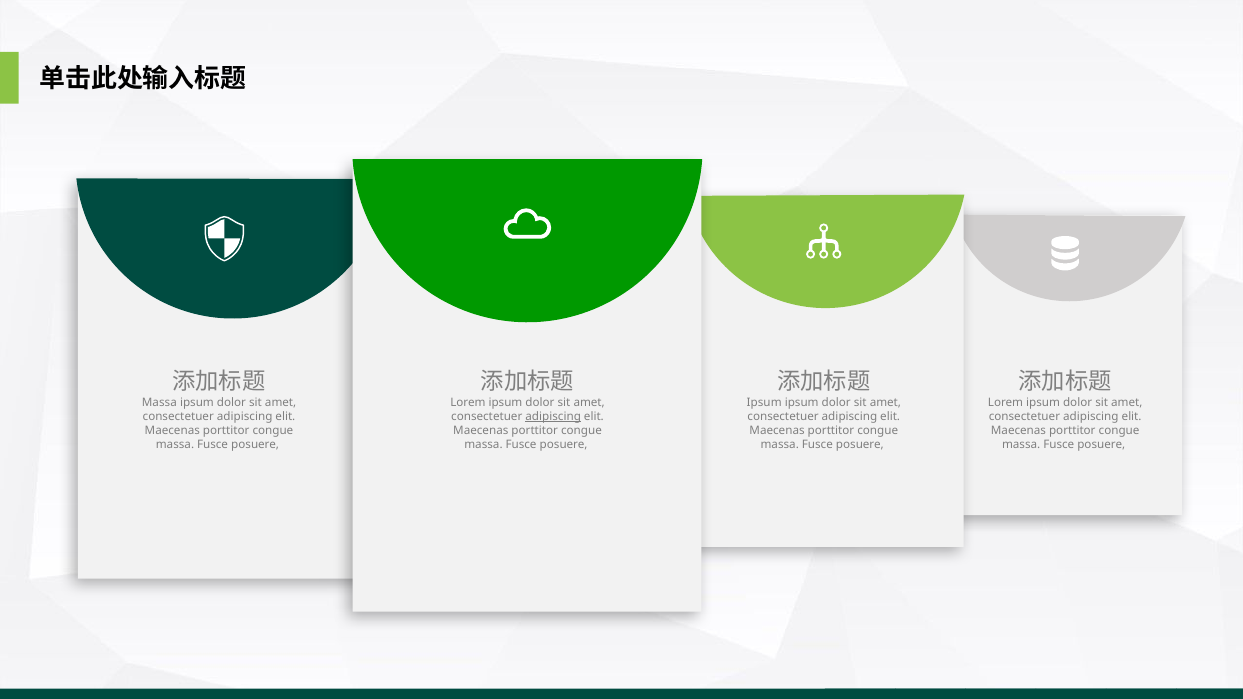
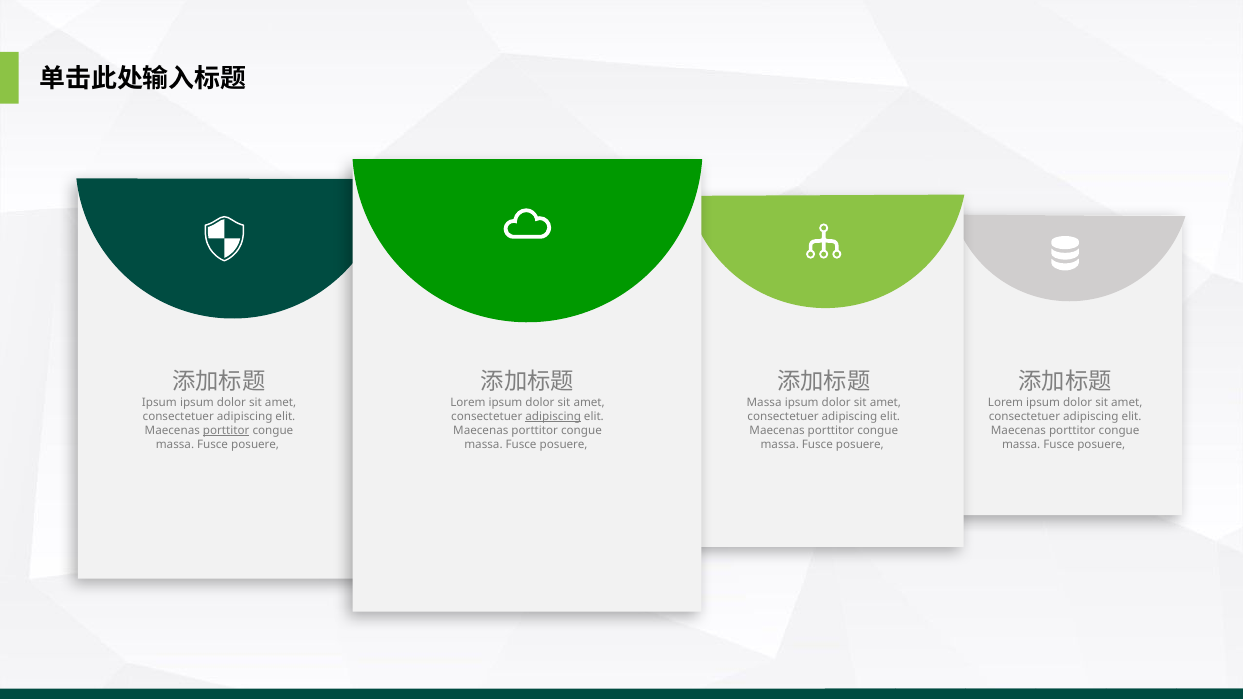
Massa: Massa -> Ipsum (159, 402)
Ipsum: Ipsum -> Massa (764, 402)
porttitor underline: none -> present (226, 430)
